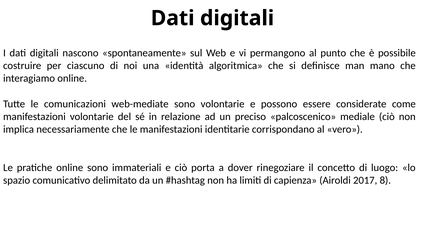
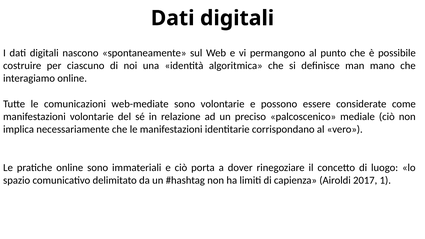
8: 8 -> 1 (385, 180)
